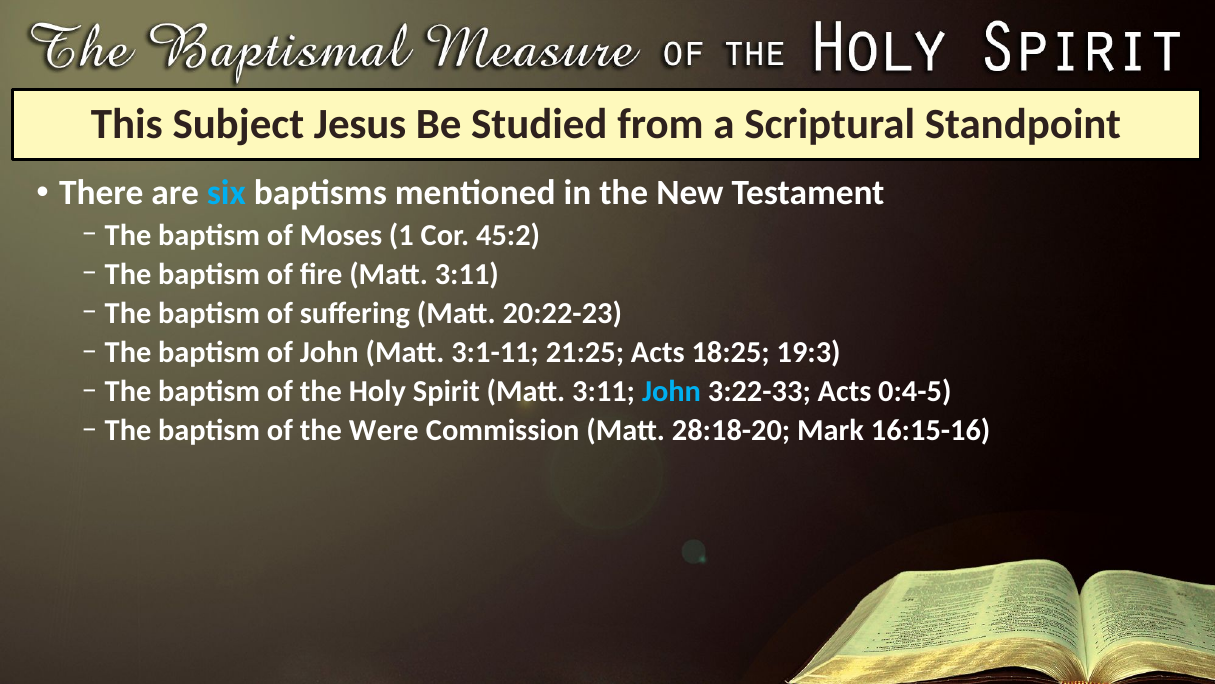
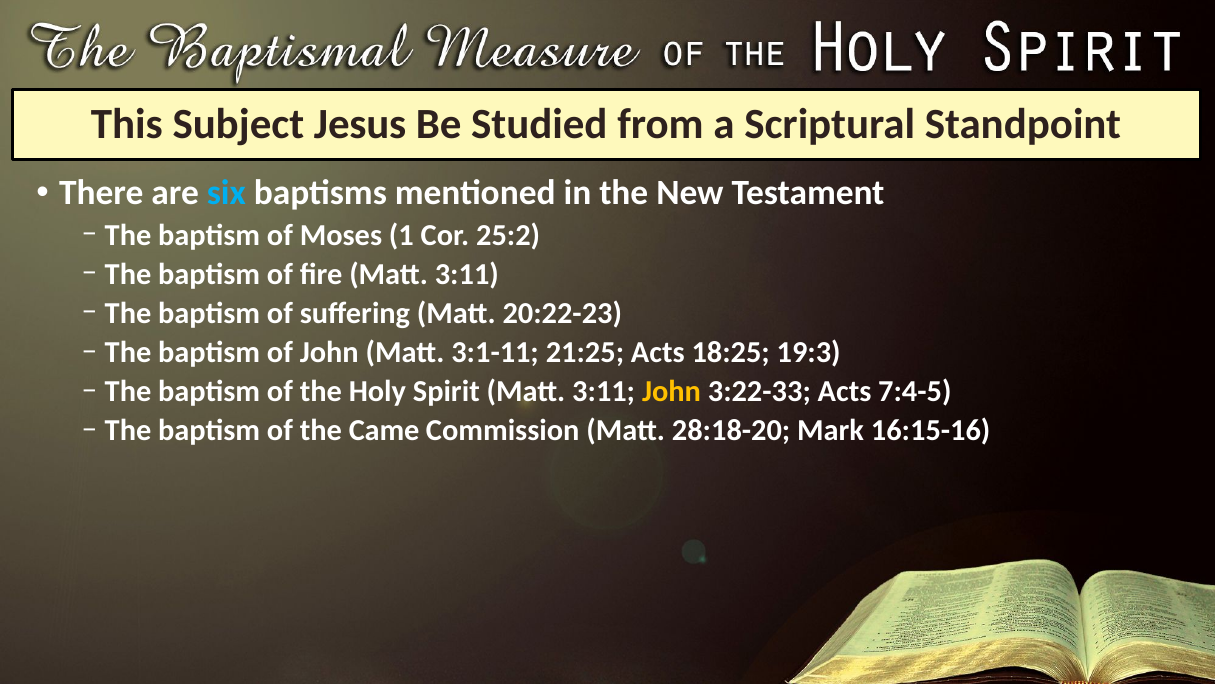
45:2: 45:2 -> 25:2 (508, 235)
John colour: light blue -> yellow (672, 391)
0:4-5: 0:4-5 -> 7:4-5 (915, 391)
Were: Were -> Came (384, 430)
